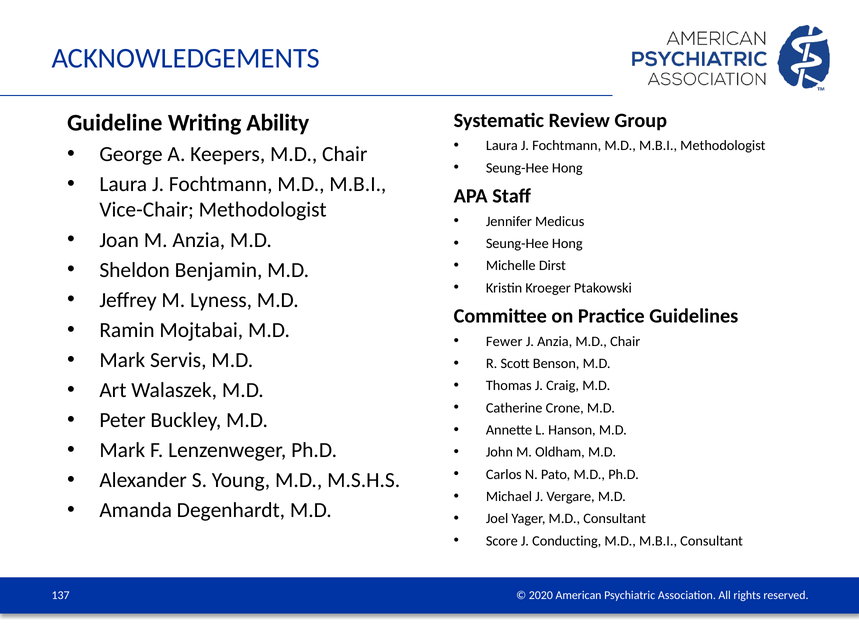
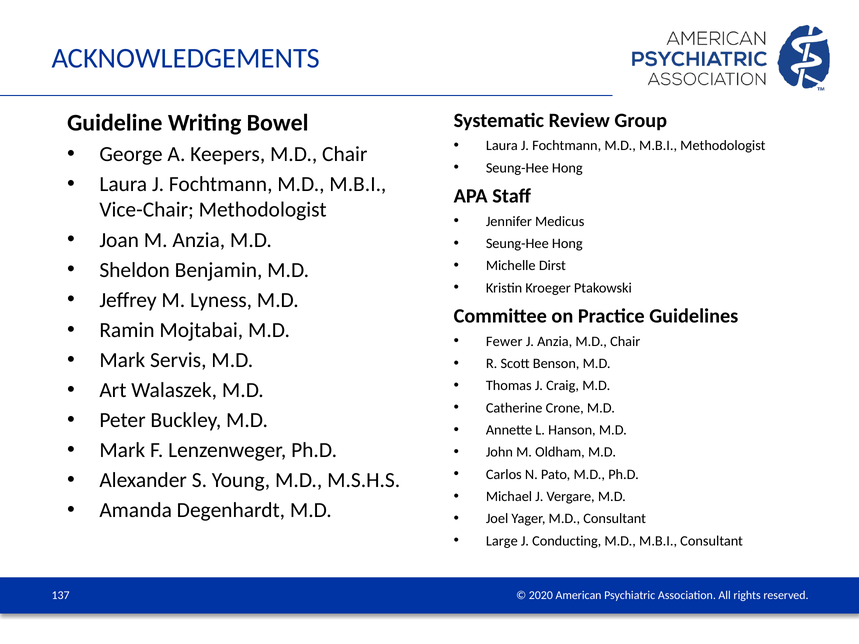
Ability: Ability -> Bowel (278, 123)
Score: Score -> Large (502, 541)
